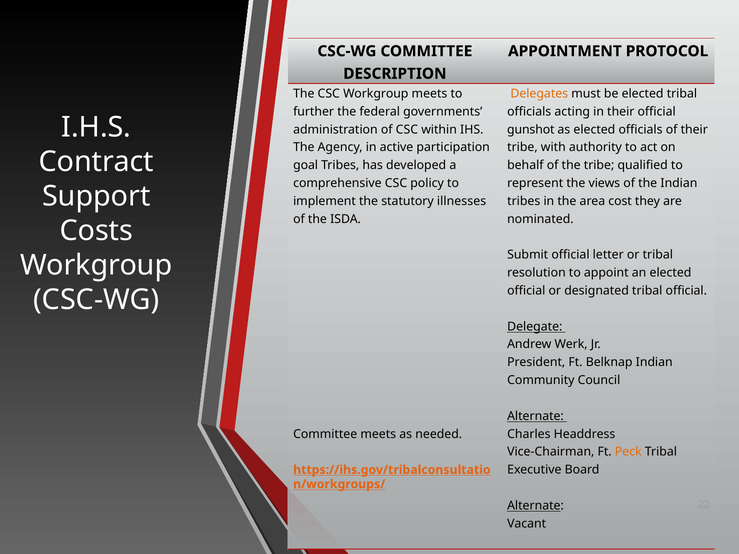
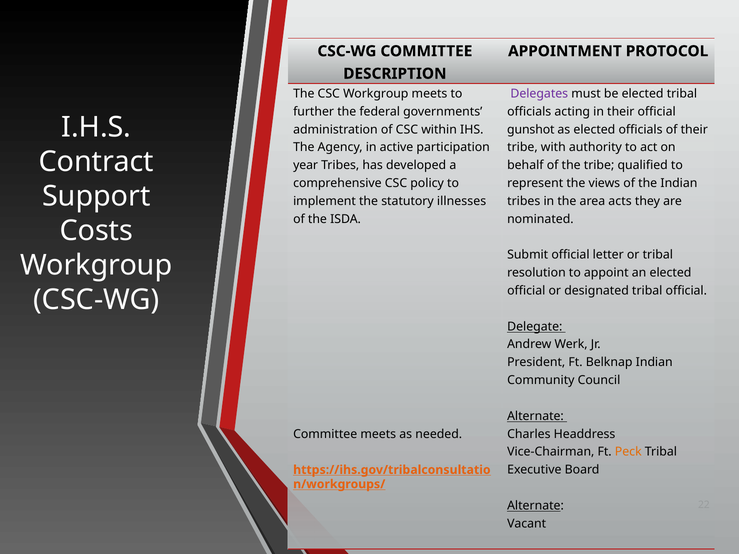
Delegates colour: orange -> purple (539, 94)
goal: goal -> year (306, 165)
cost: cost -> acts (620, 201)
